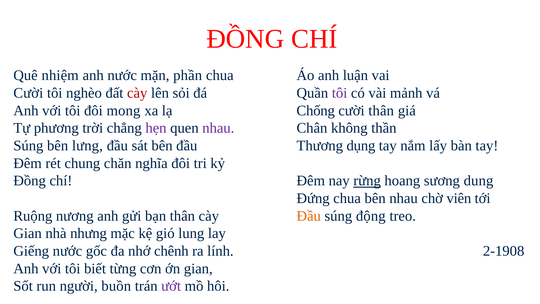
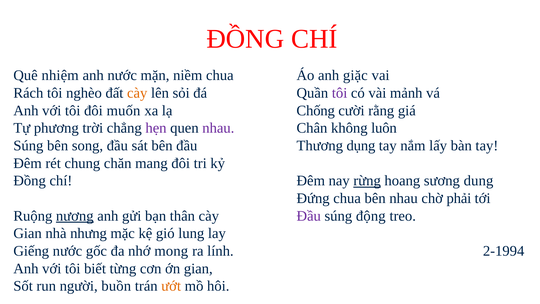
phần: phần -> niềm (188, 75)
luận: luận -> giặc (355, 75)
Cười: Cười -> Rách (28, 93)
cày colour: red -> orange (137, 93)
mong: mong -> muốn (124, 111)
cười thân: thân -> rằng (381, 111)
thần: thần -> luôn (384, 128)
lưng: lưng -> song (87, 146)
nghĩa: nghĩa -> mang (151, 163)
viên: viên -> phải (459, 198)
nương underline: none -> present (75, 216)
Đầu colour: orange -> purple (309, 216)
chênh: chênh -> mong (171, 251)
2-1908: 2-1908 -> 2-1994 (504, 251)
ướt colour: purple -> orange (171, 286)
